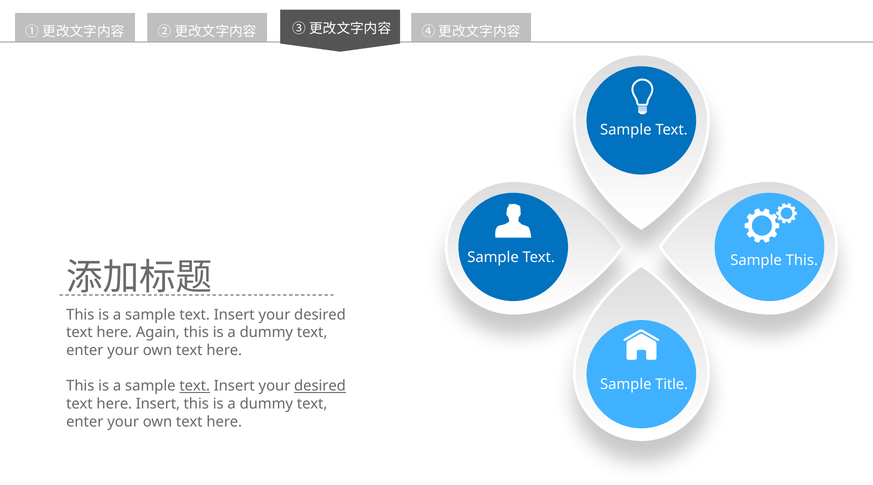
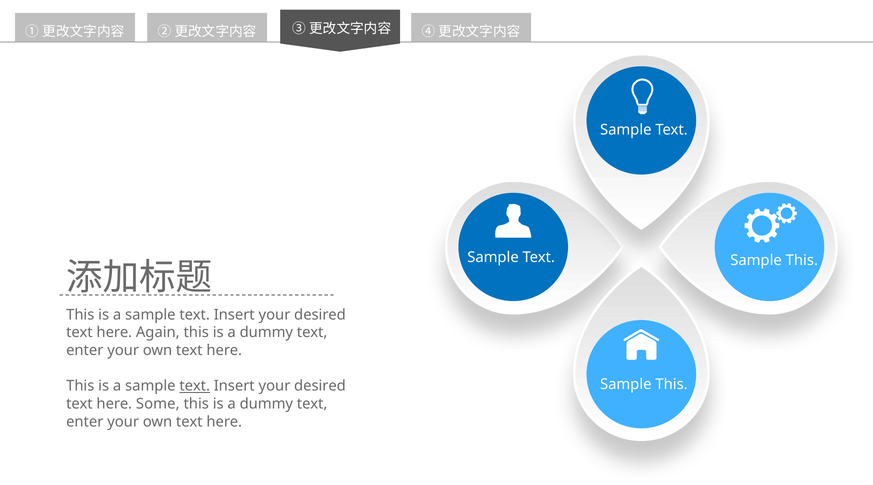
Title: Title -> This (672, 384)
desired underline: present -> none (320, 386)
here Insert: Insert -> Some (158, 404)
